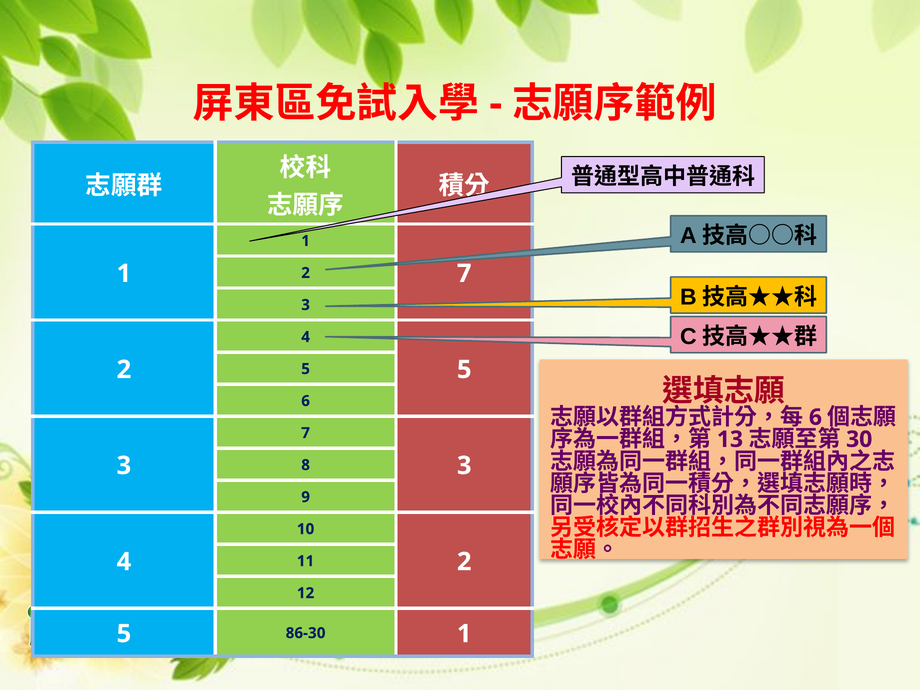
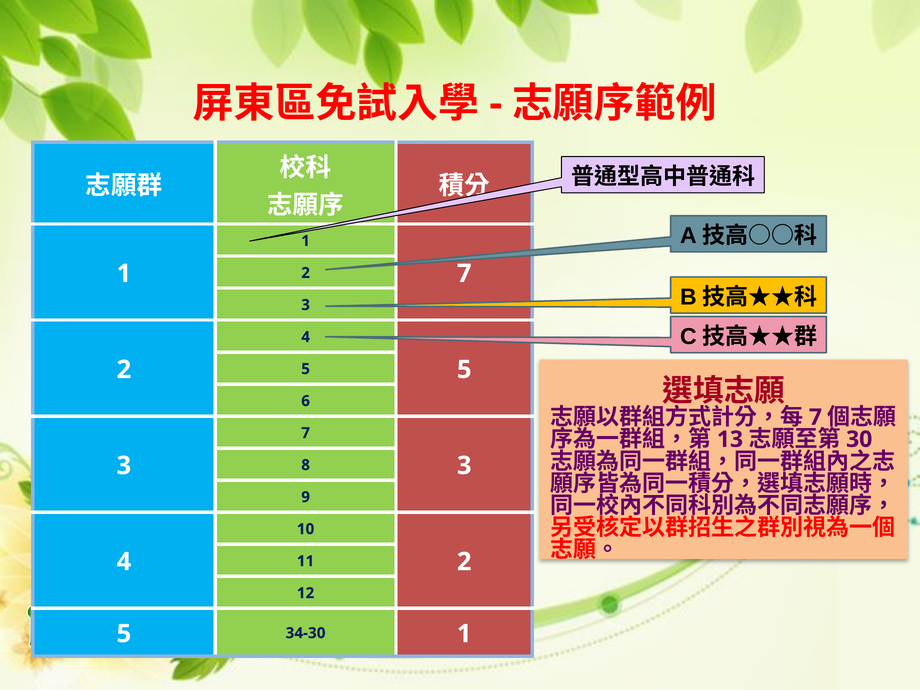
6: 6 -> 7 (815, 417)
86-30: 86-30 -> 34-30 (306, 633)
